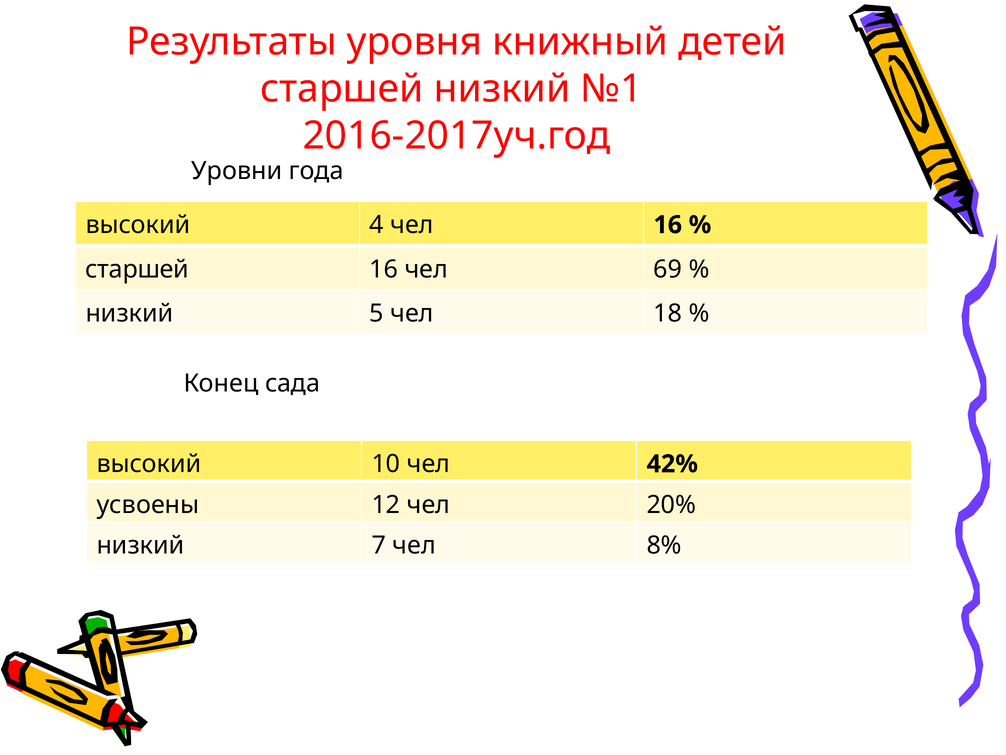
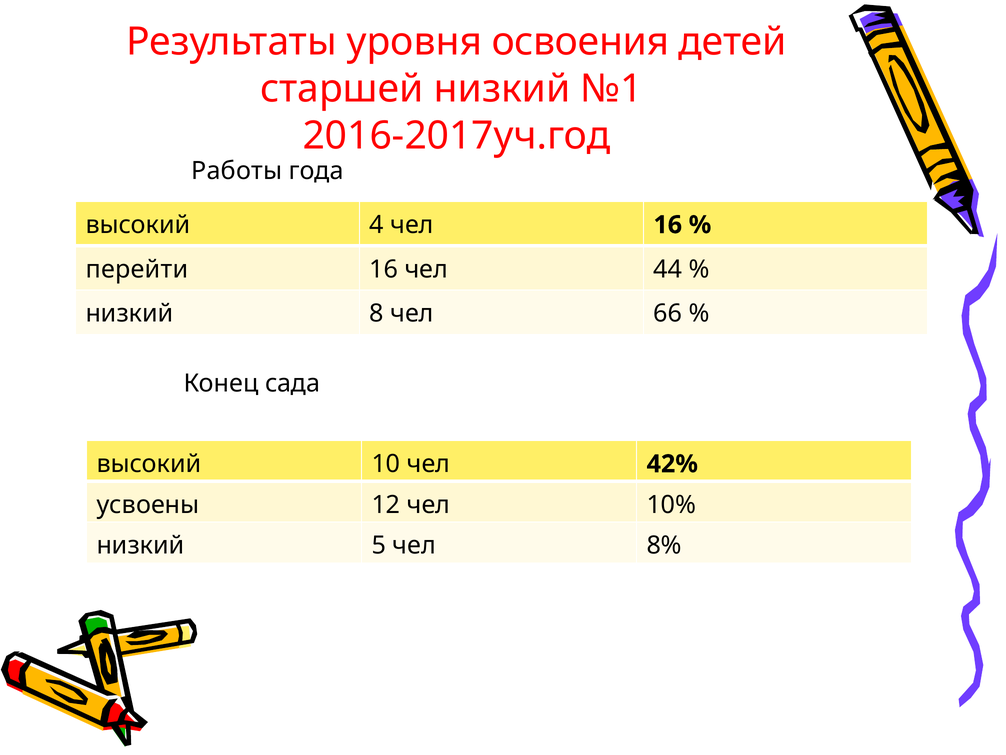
книжный: книжный -> освоения (580, 42)
Уровни: Уровни -> Работы (237, 171)
старшей: старшей -> перейти (137, 269)
69: 69 -> 44 (668, 269)
5: 5 -> 8 (377, 313)
18: 18 -> 66 (668, 313)
20%: 20% -> 10% (671, 504)
7: 7 -> 5 (379, 545)
